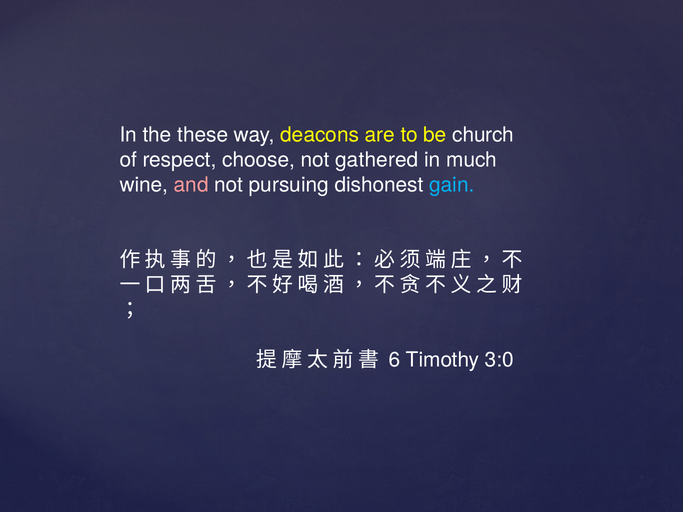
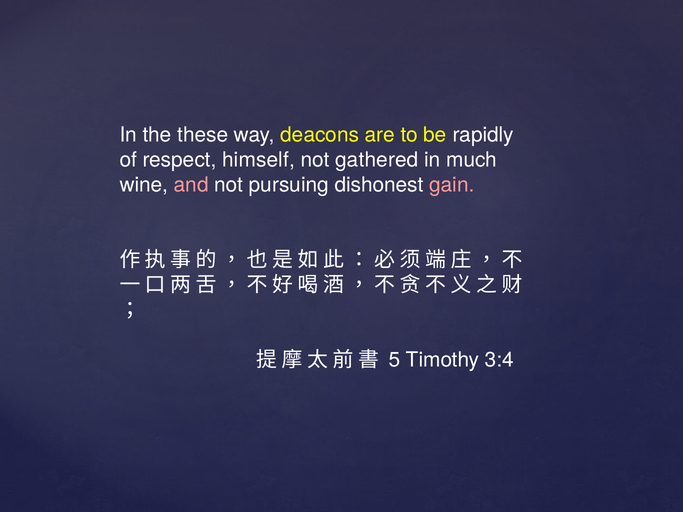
church: church -> rapidly (483, 135)
choose: choose -> himself (259, 160)
gain colour: light blue -> pink (452, 185)
6: 6 -> 5 (394, 360)
3:0: 3:0 -> 3:4 (499, 360)
